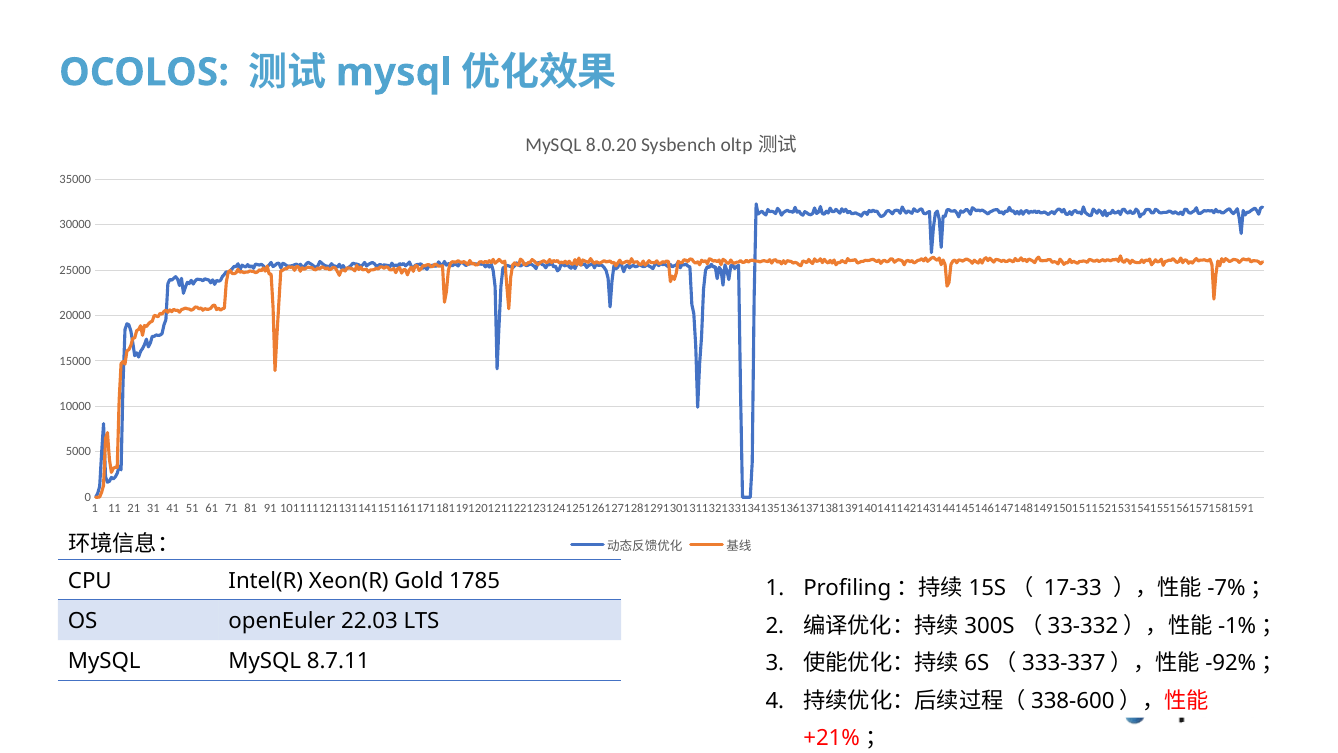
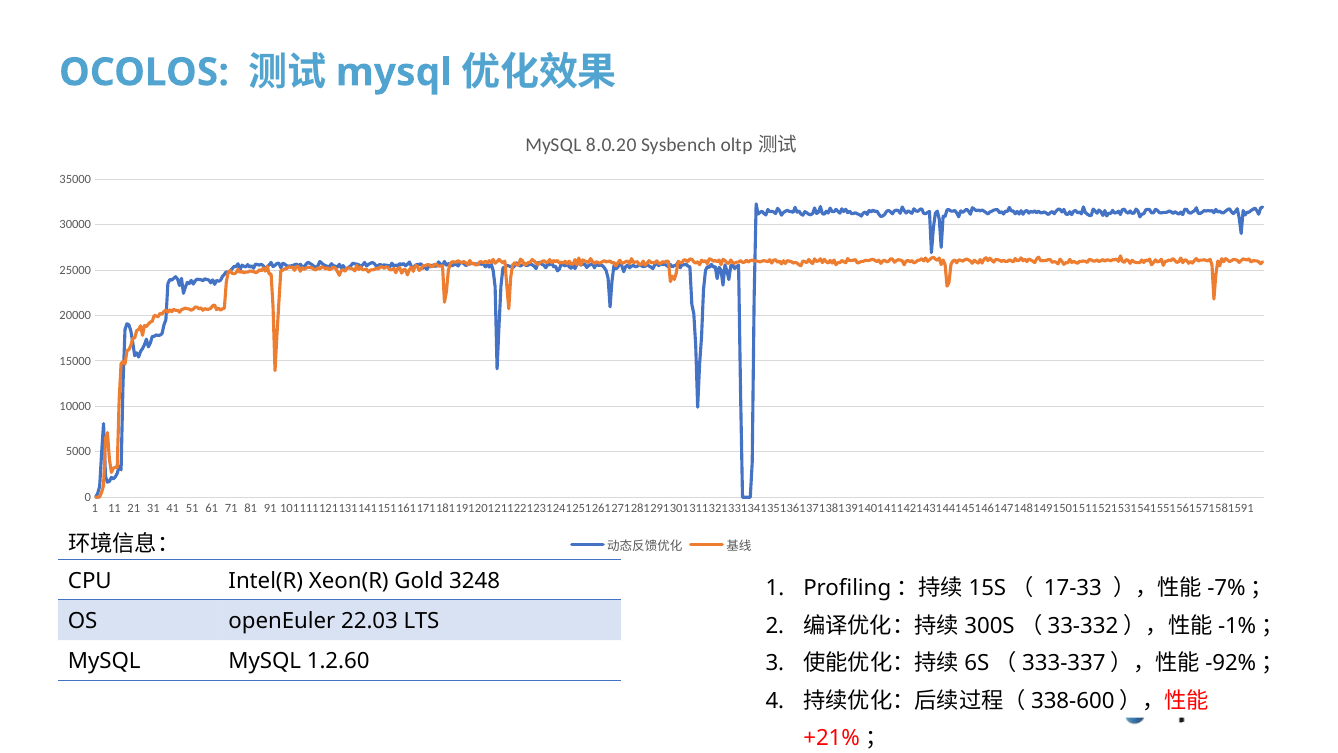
1785: 1785 -> 3248 (475, 581)
8.7.11: 8.7.11 -> 1.2.60 (338, 661)
